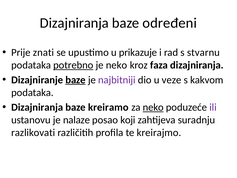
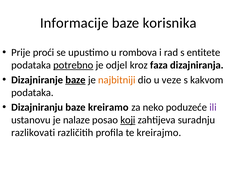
Dizajniranja: Dizajniranja -> Informacije (74, 23)
određeni: određeni -> korisnika (170, 23)
znati: znati -> proći (44, 52)
prikazuje: prikazuje -> rombova (138, 52)
stvarnu: stvarnu -> entitete (204, 52)
je neko: neko -> odjel (117, 65)
najbitniji colour: purple -> orange (117, 80)
Dizajniranja: Dizajniranja -> Dizajniranju (37, 107)
neko underline: present -> none (153, 107)
koji underline: none -> present (128, 120)
